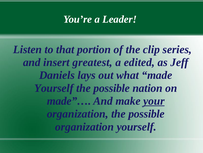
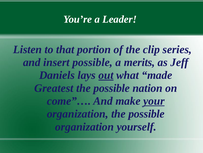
insert greatest: greatest -> possible (92, 62)
edited: edited -> merits (139, 62)
out underline: none -> present (106, 75)
Yourself: Yourself -> Greatest (54, 88)
made”…: made”… -> come”… (69, 100)
